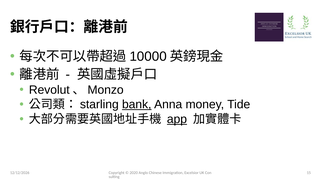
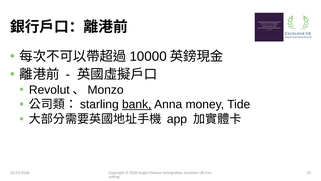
app underline: present -> none (177, 119)
